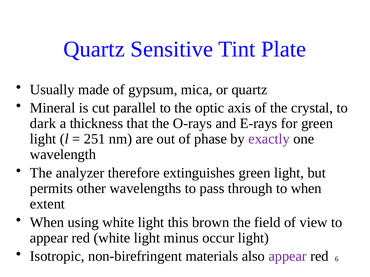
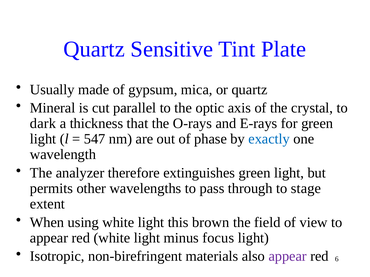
251: 251 -> 547 (95, 139)
exactly colour: purple -> blue (269, 139)
to when: when -> stage (306, 189)
occur: occur -> focus (218, 238)
